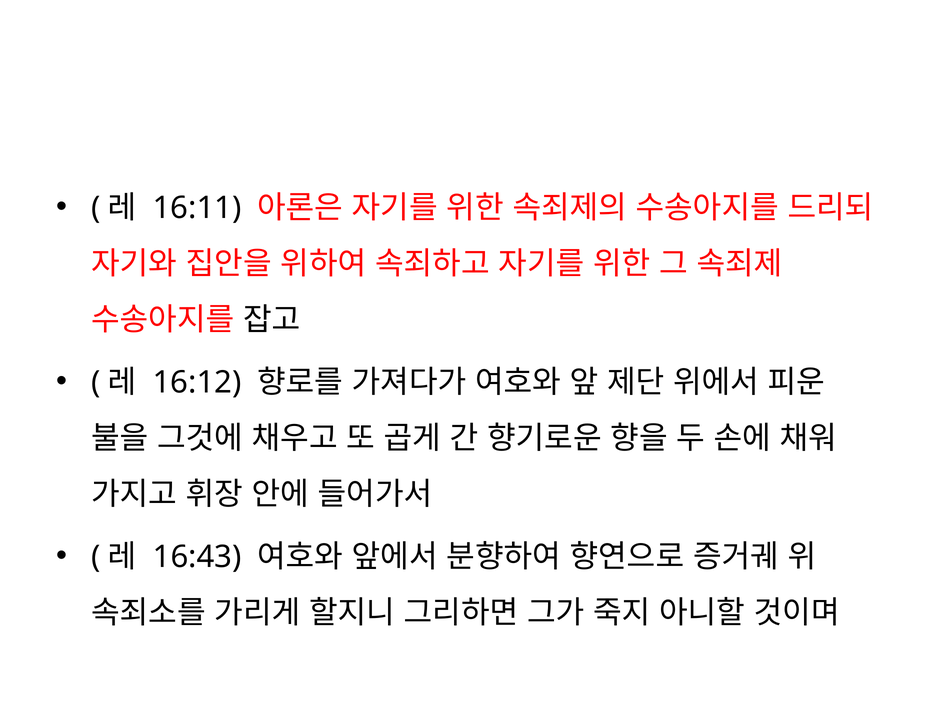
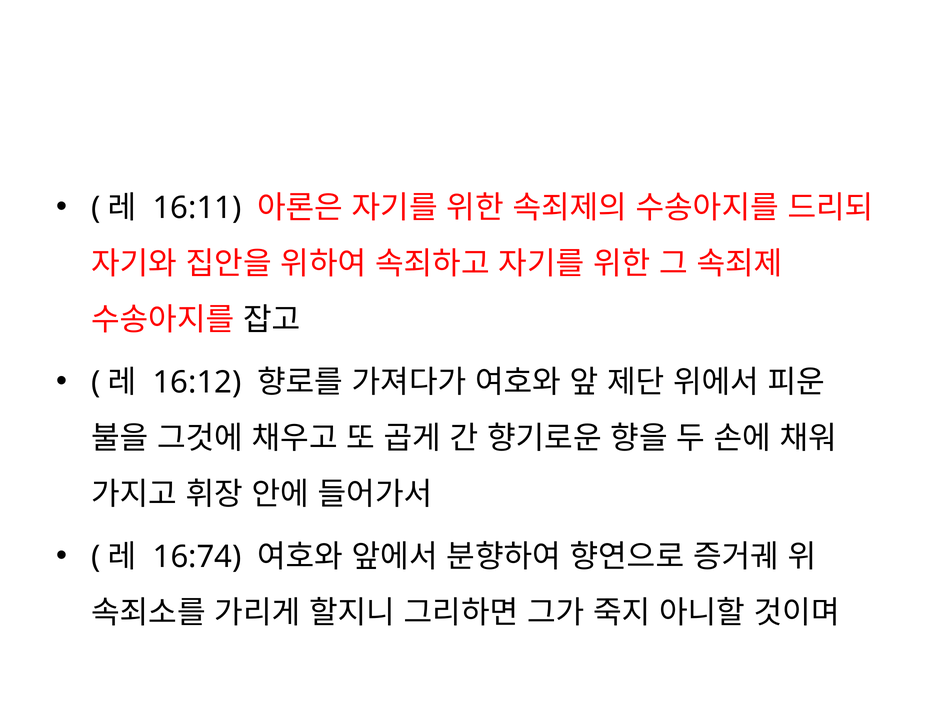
16:43: 16:43 -> 16:74 (197, 556)
